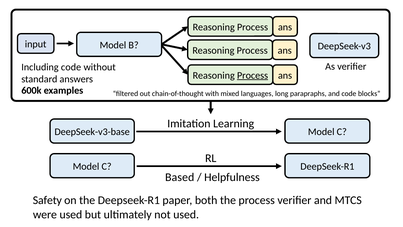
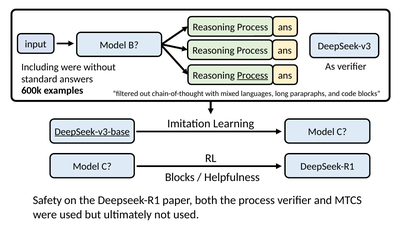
Including code: code -> were (71, 67)
DeepSeek-v3-base underline: none -> present (92, 132)
Based: Based -> Blocks (180, 177)
